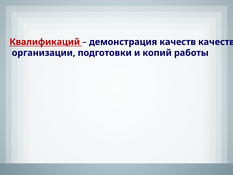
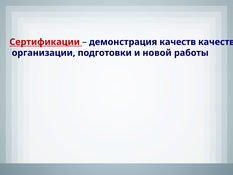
Квалификаций: Квалификаций -> Сертификации (45, 42)
копий: копий -> новой (157, 53)
